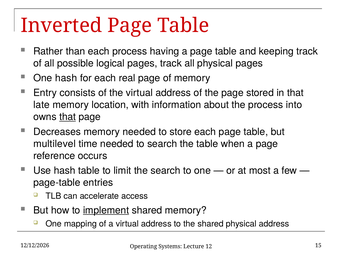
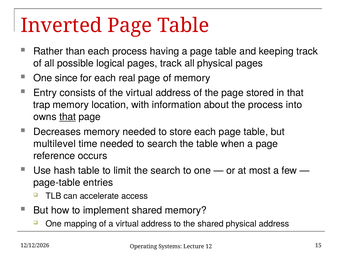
One hash: hash -> since (66, 78)
late: late -> trap (42, 105)
implement underline: present -> none (106, 210)
